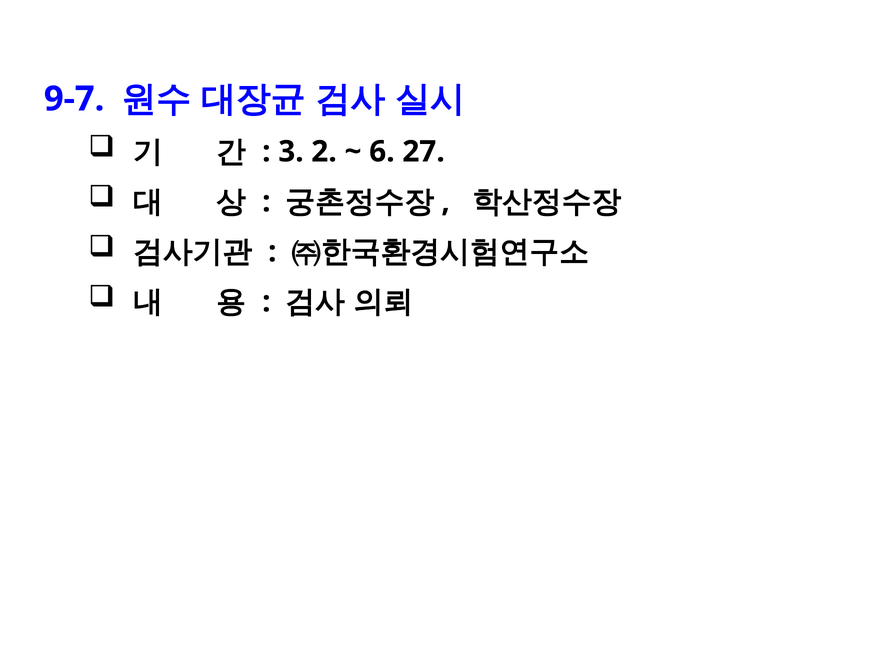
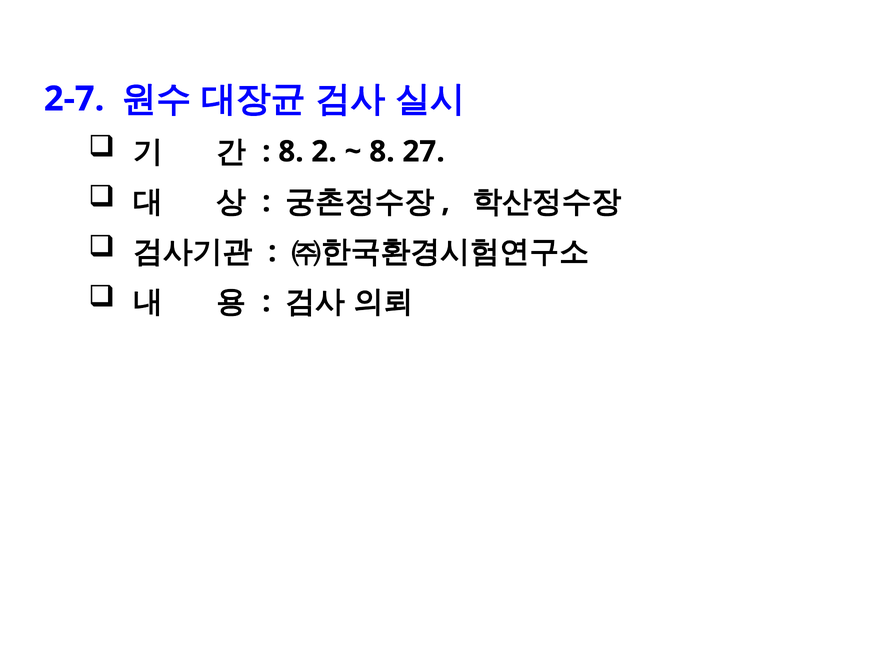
9-7: 9-7 -> 2-7 (74, 99)
3: 3 -> 8 (291, 152)
6: 6 -> 8 (382, 152)
